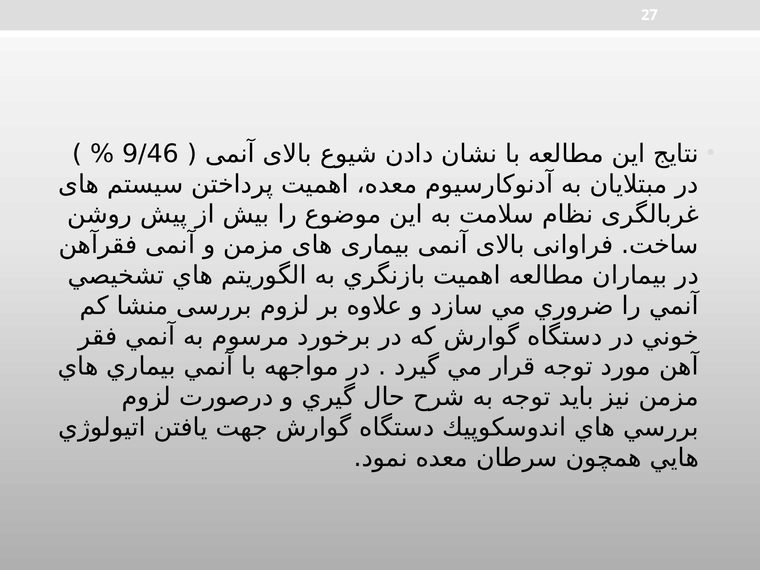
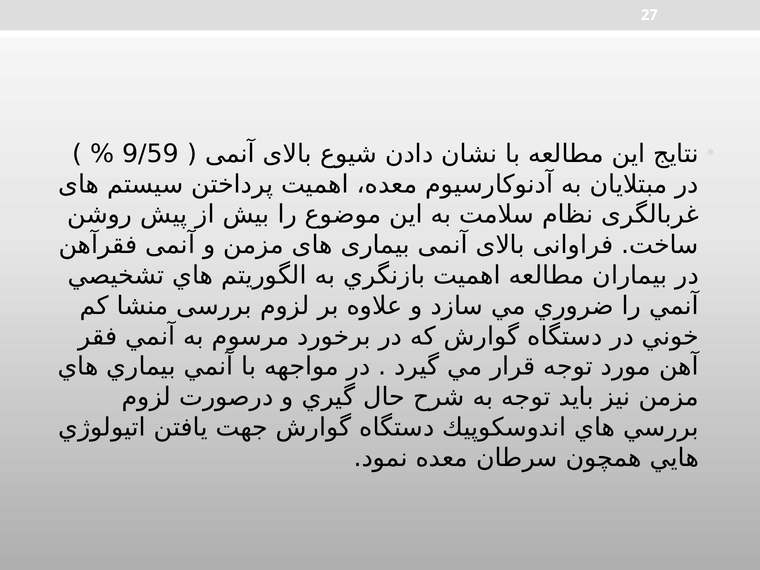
9/46: 9/46 -> 9/59 (151, 154)
